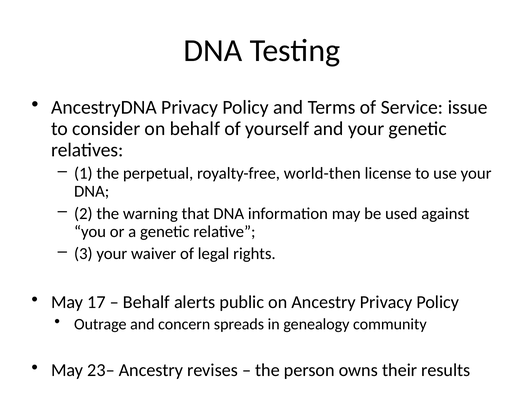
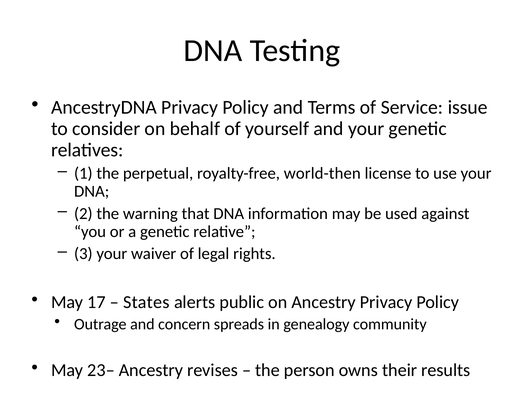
Behalf: Behalf -> States (146, 302)
